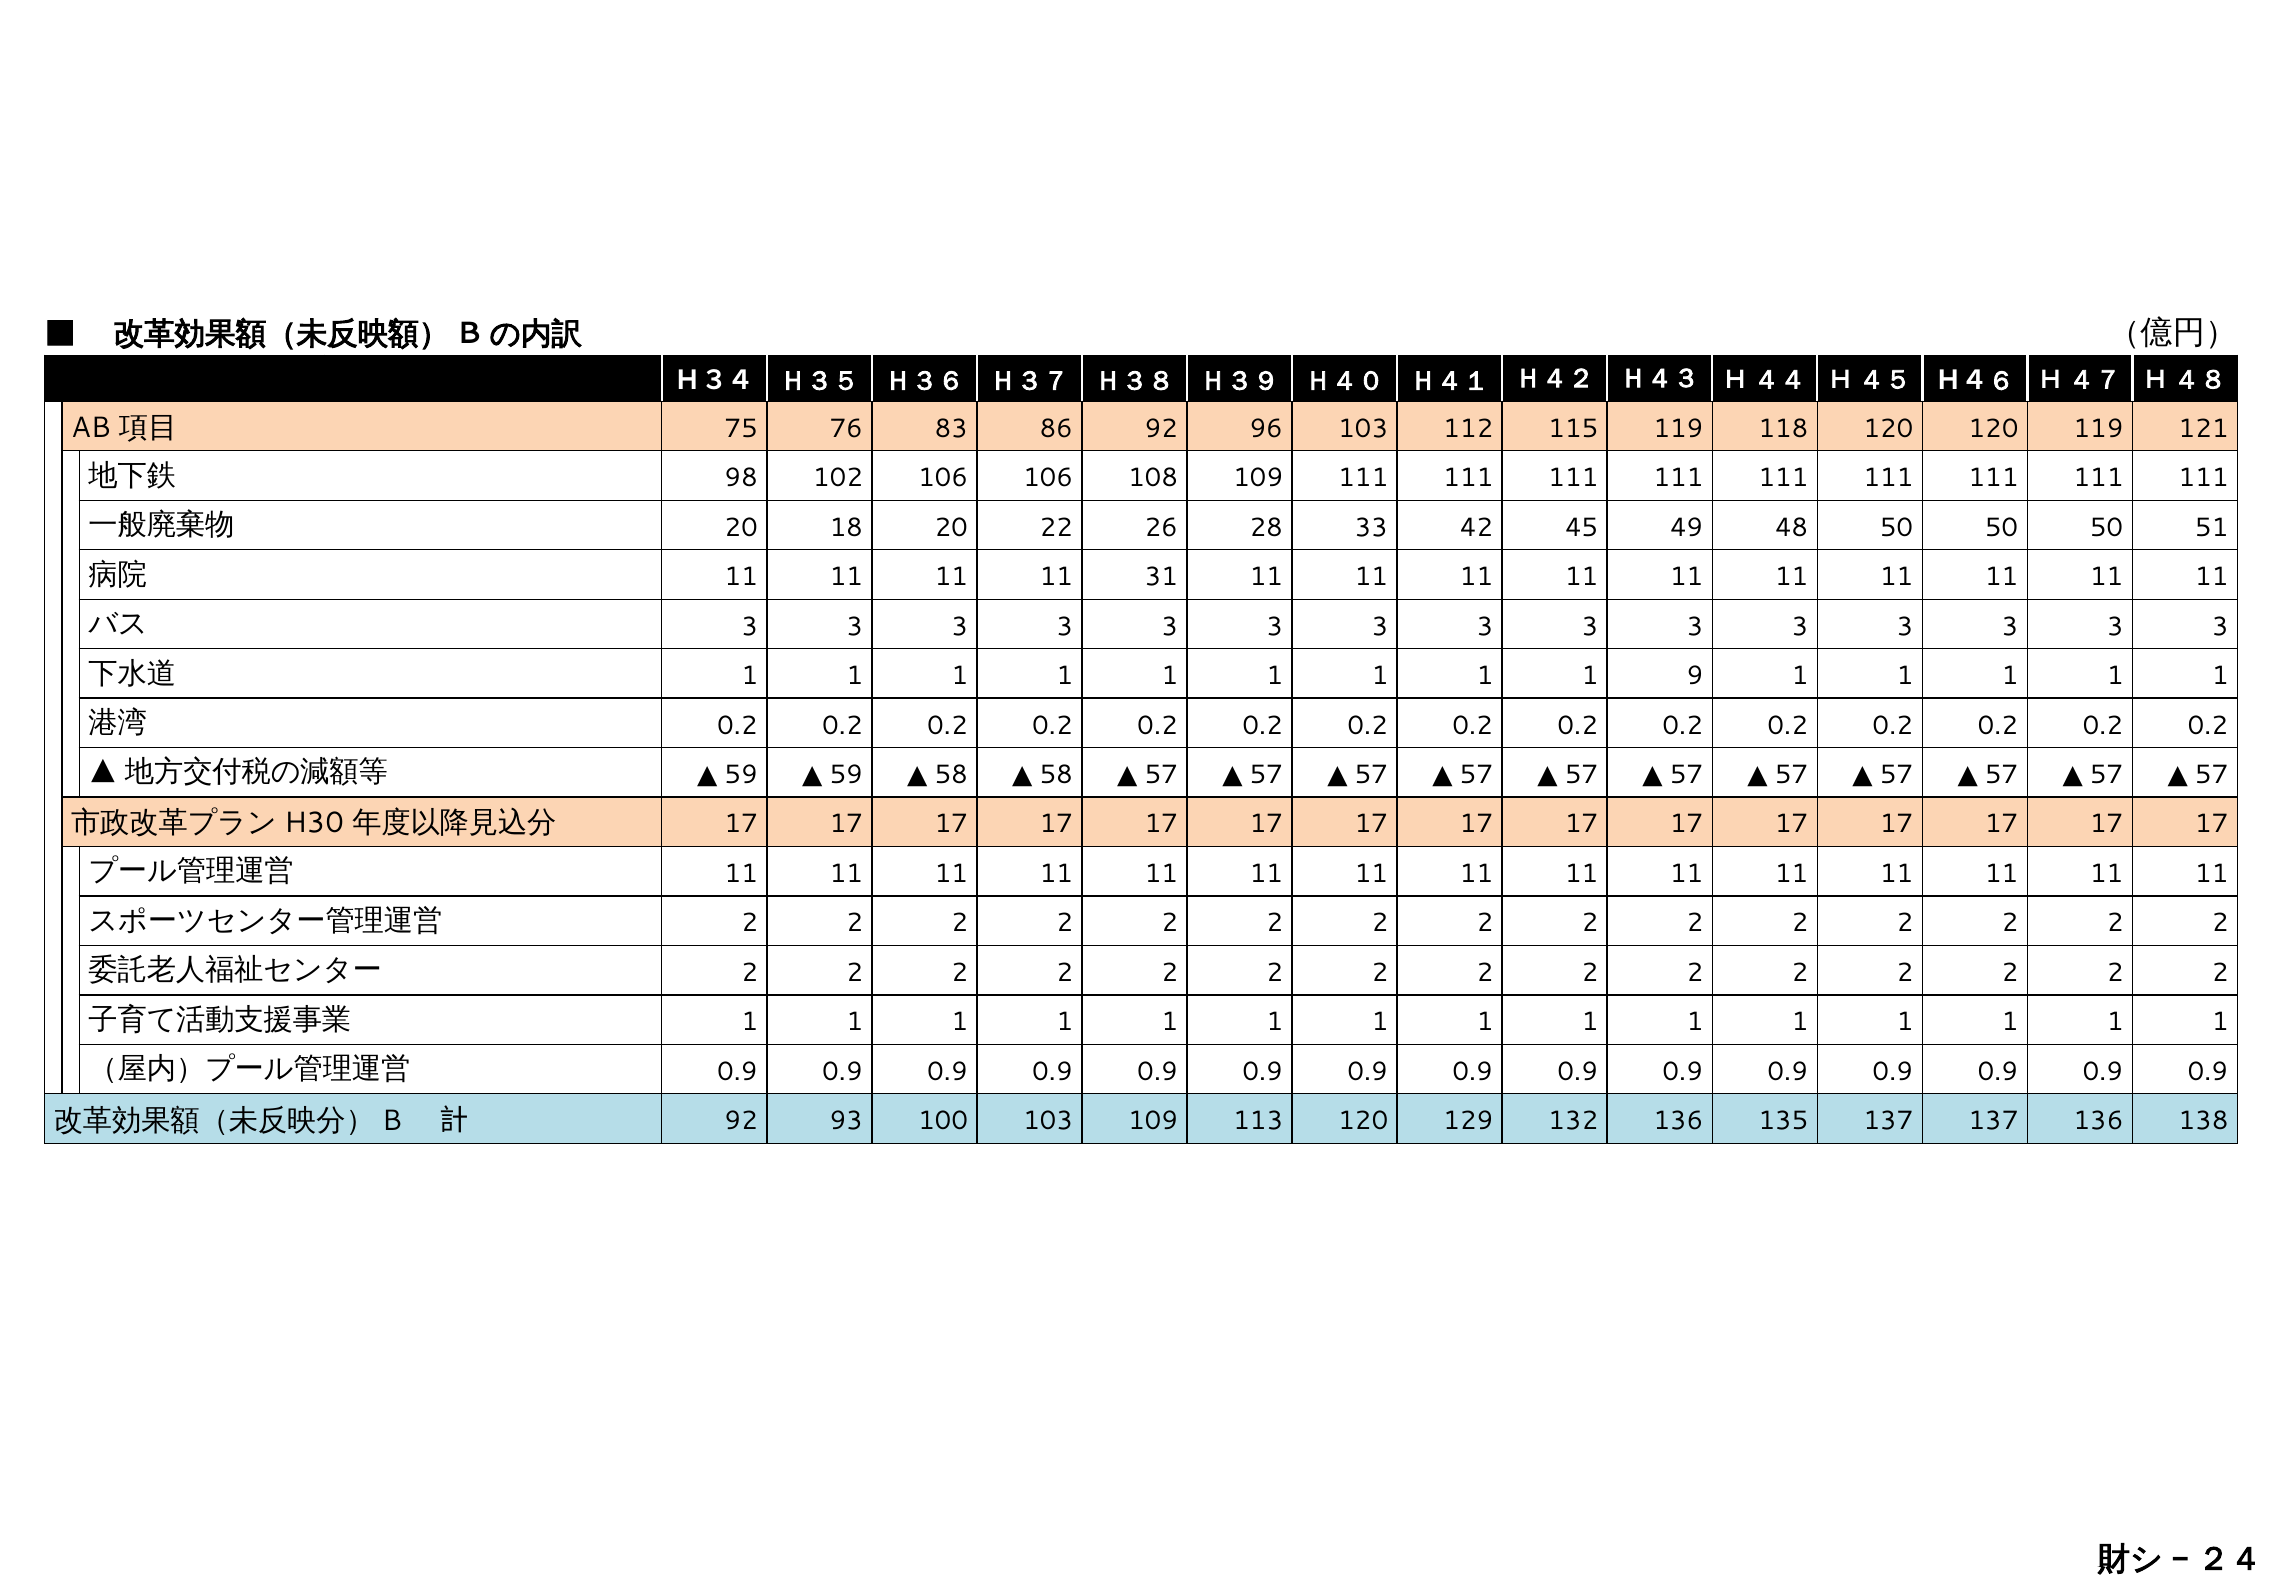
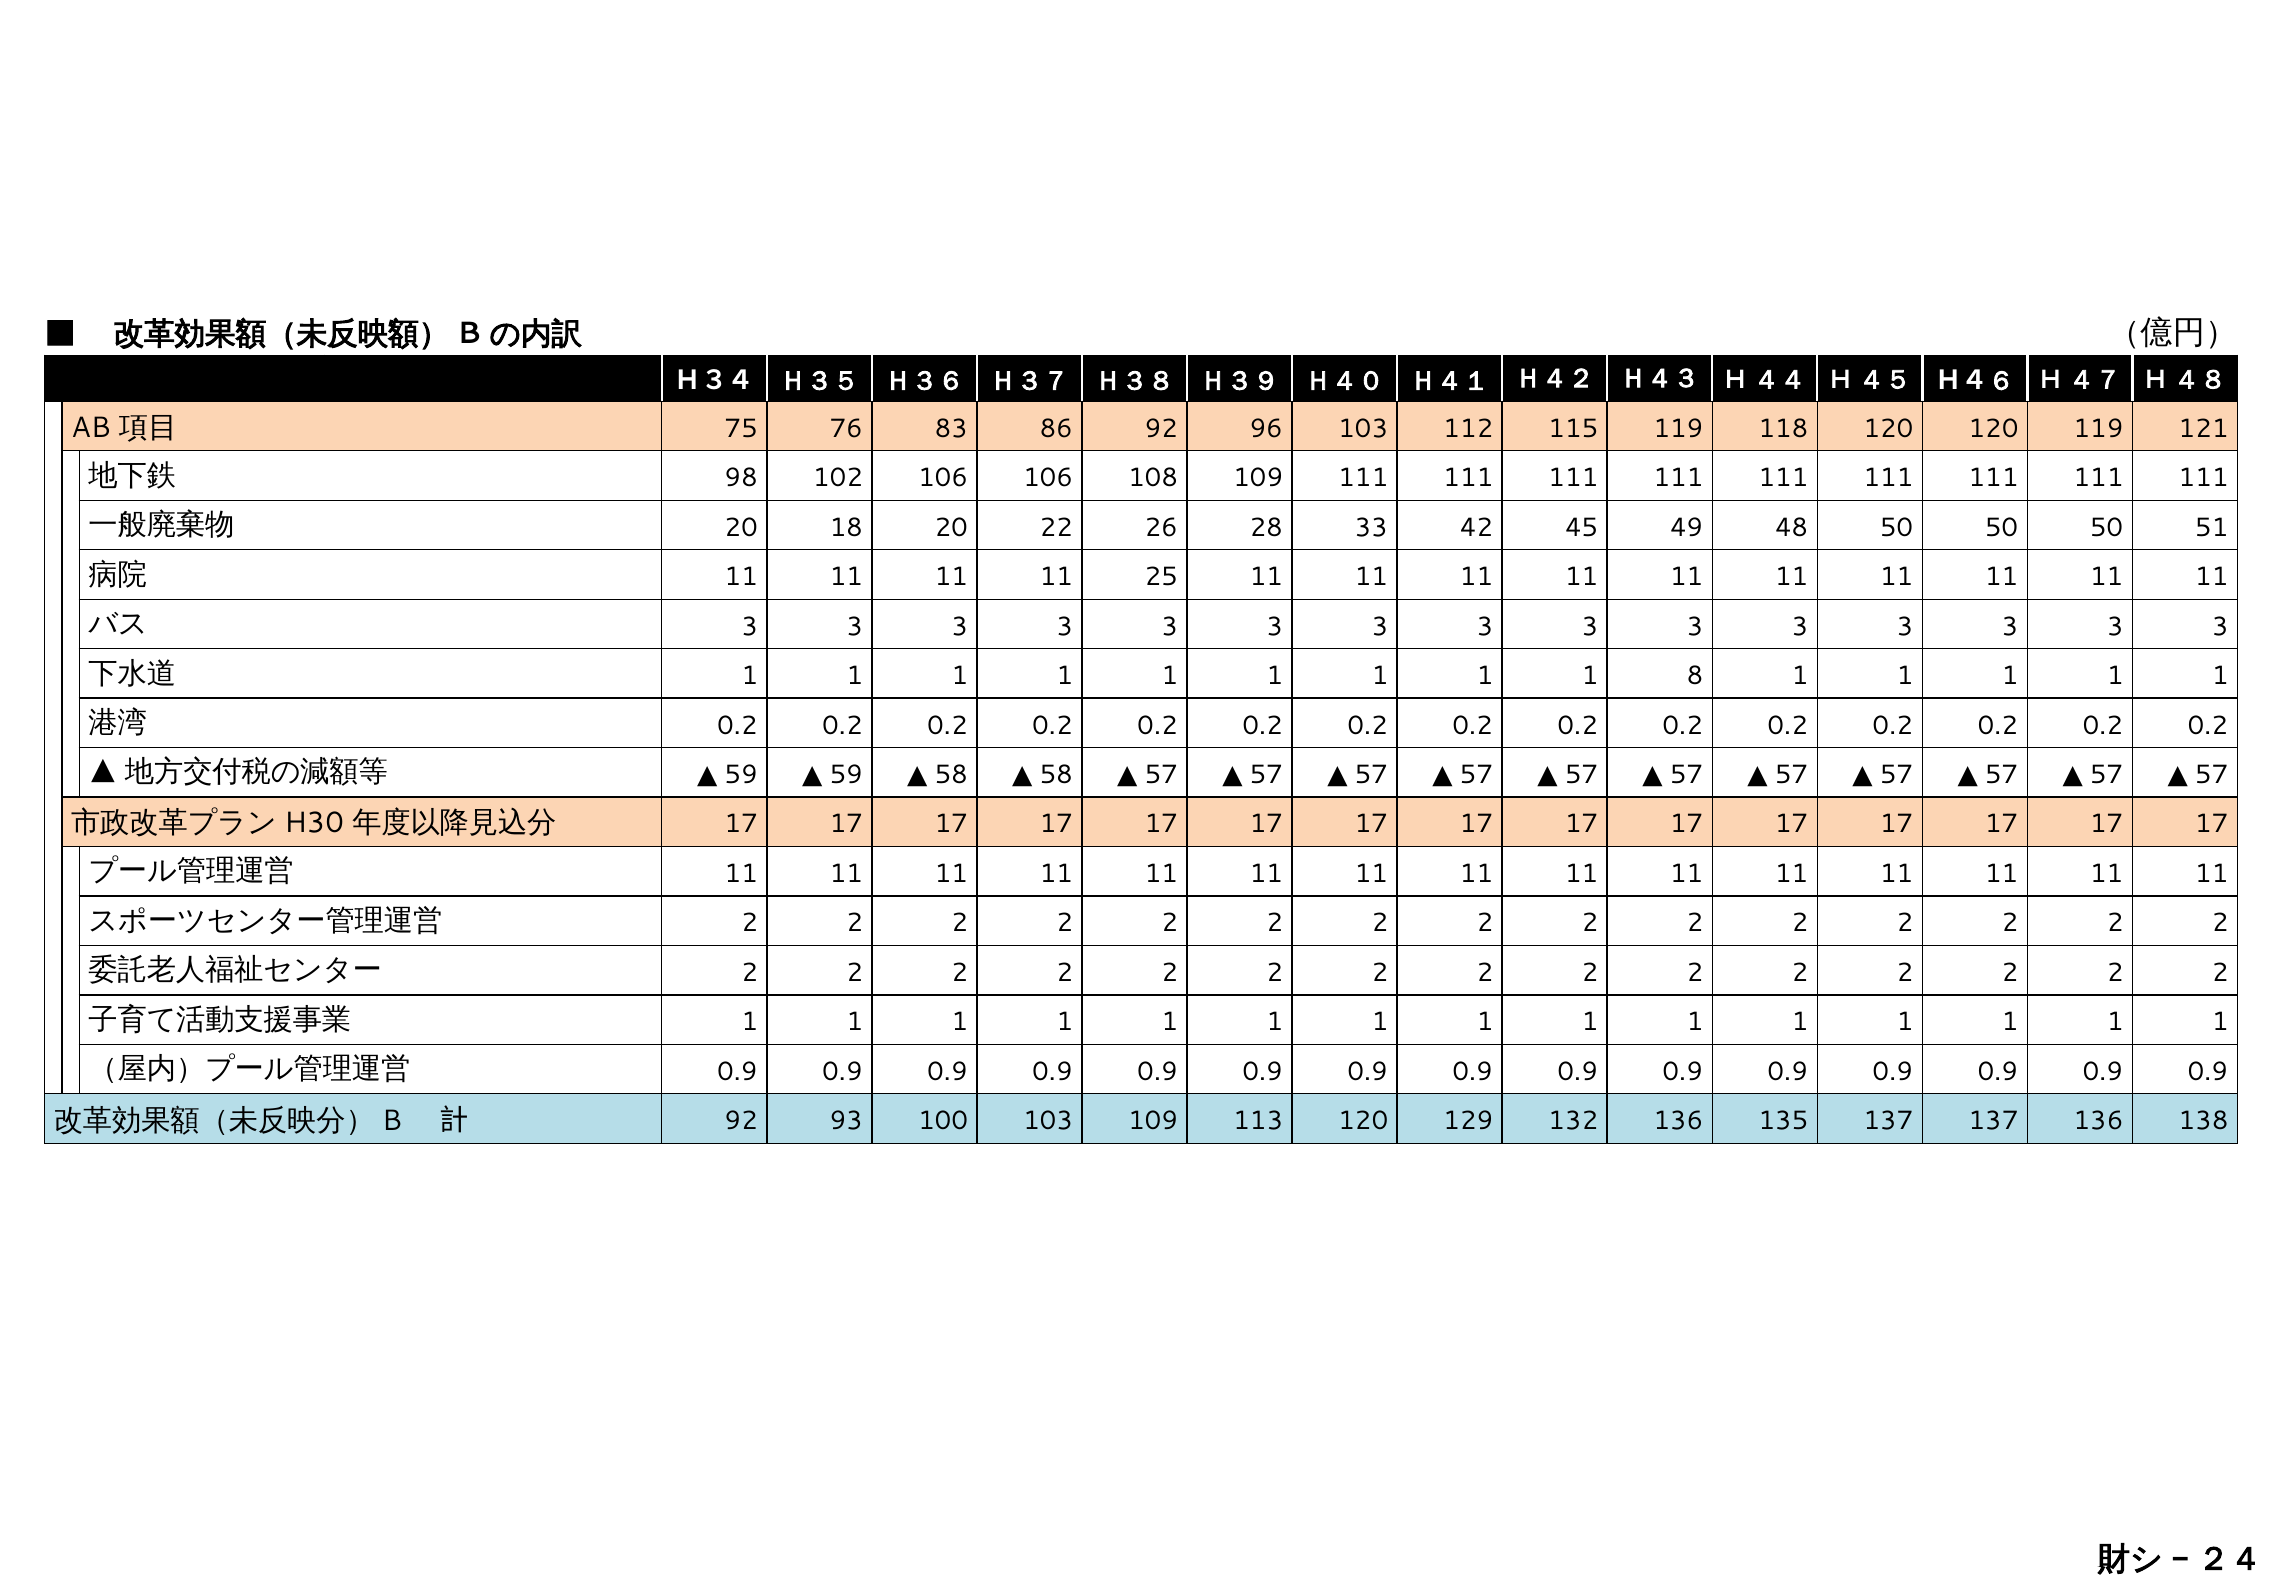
31: 31 -> 25 (1161, 577)
9: 9 -> 8 (1695, 676)
